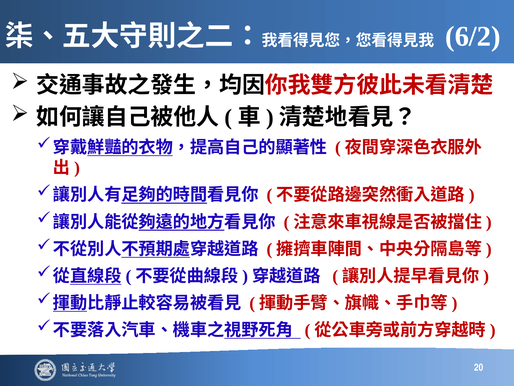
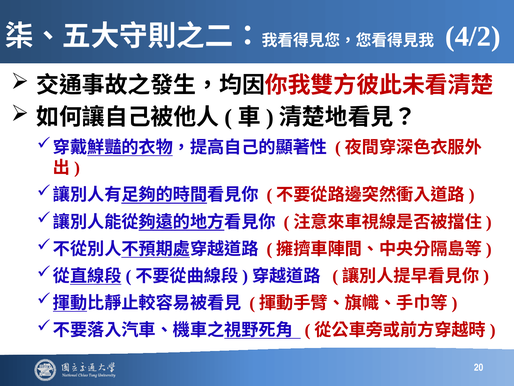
6/2: 6/2 -> 4/2 (473, 37)
